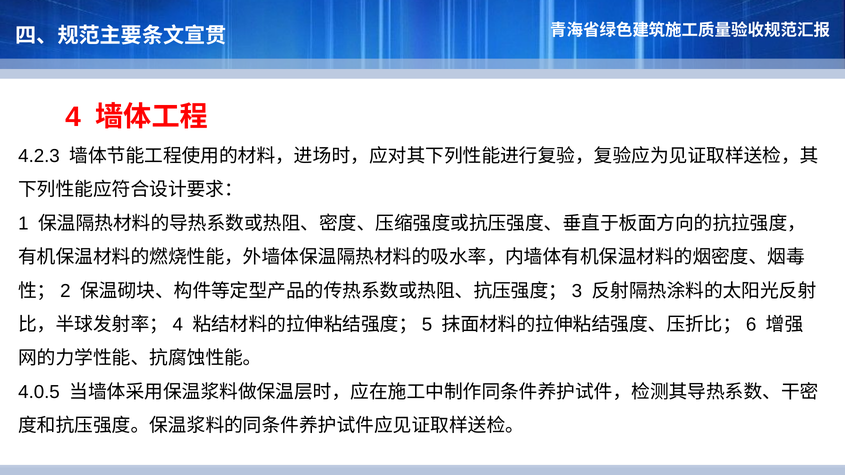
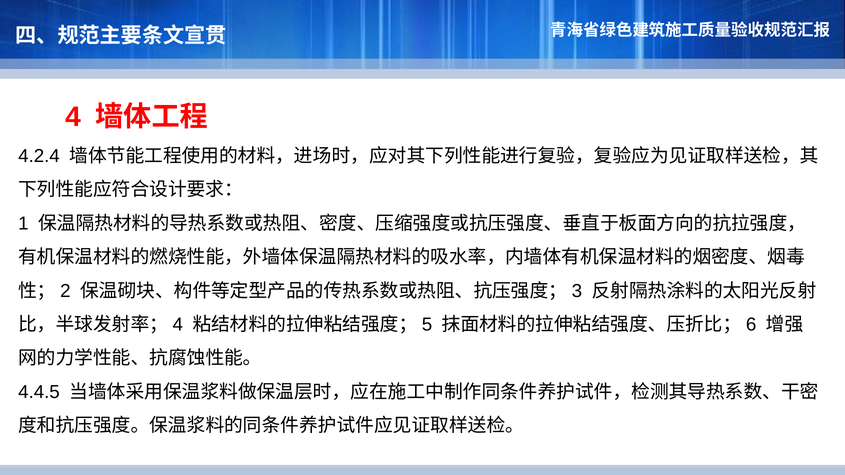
4.2.3: 4.2.3 -> 4.2.4 (39, 156)
4.0.5: 4.0.5 -> 4.4.5 (39, 392)
